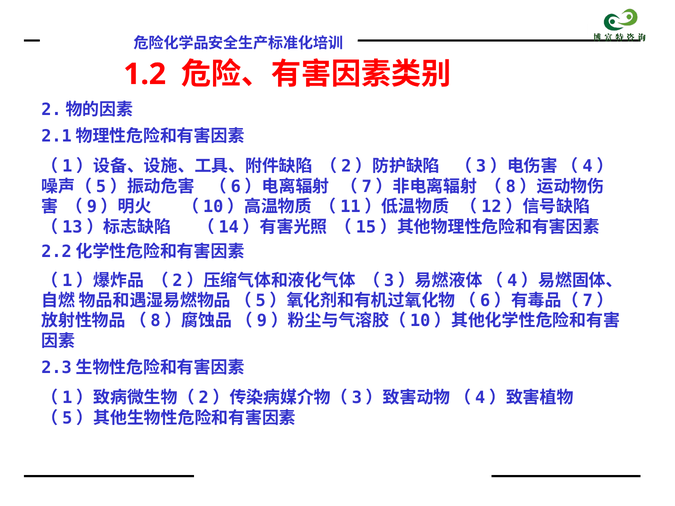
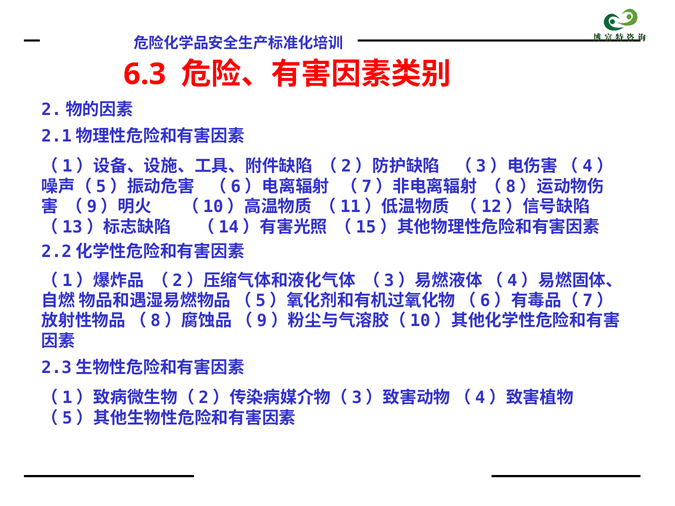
1.2: 1.2 -> 6.3 (145, 74)
